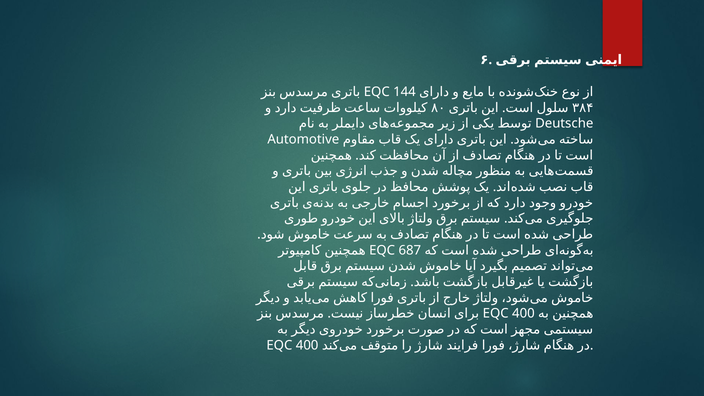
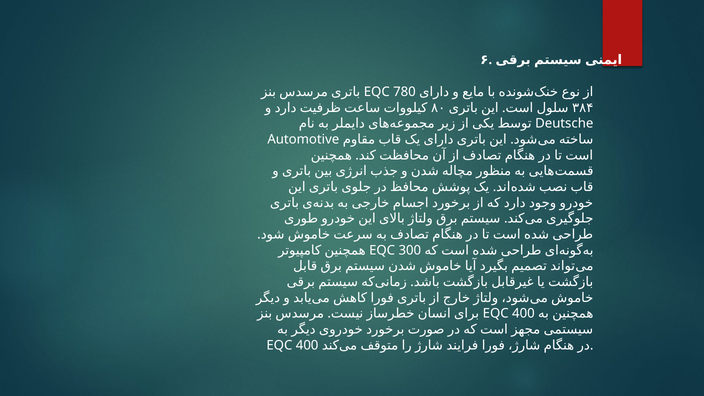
144: 144 -> 780 (404, 92)
687: 687 -> 300 (410, 250)
